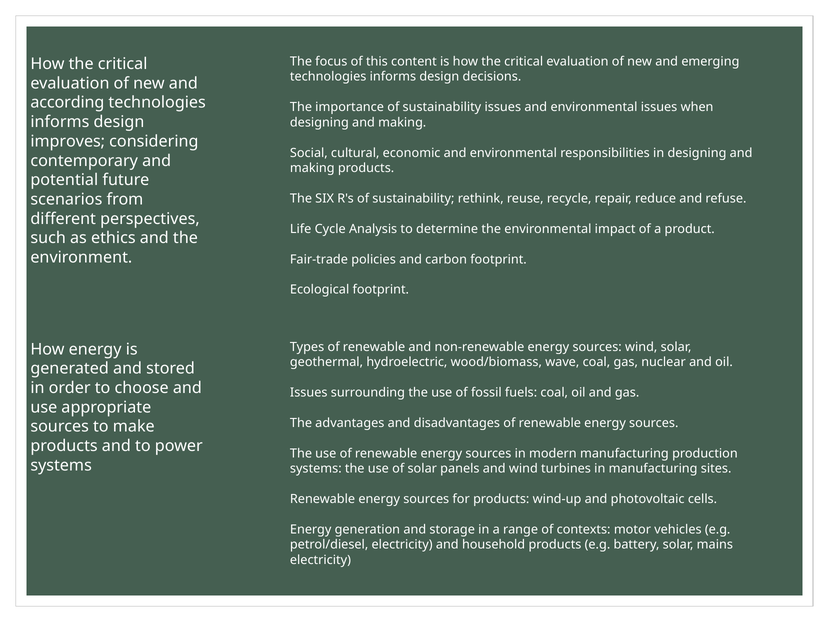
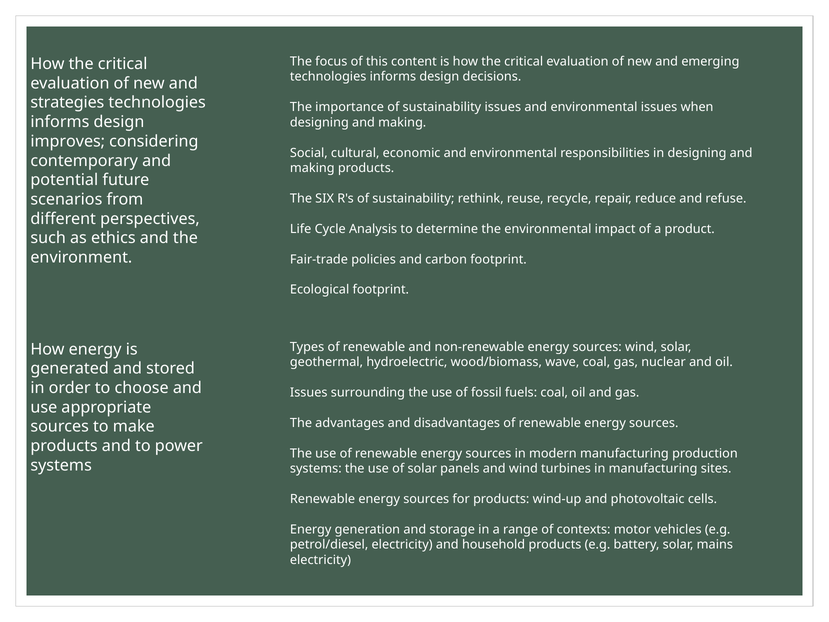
according: according -> strategies (67, 103)
